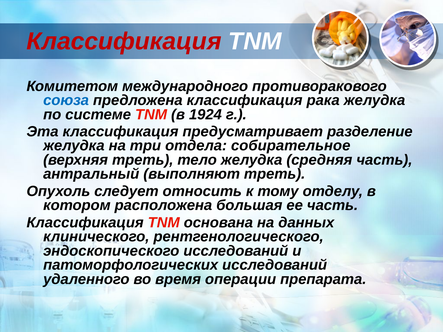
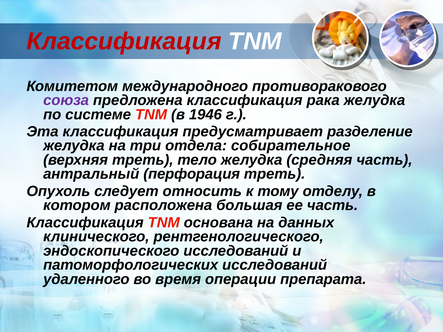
союза colour: blue -> purple (66, 100)
1924: 1924 -> 1946 (205, 115)
выполняют: выполняют -> перфорация (192, 174)
